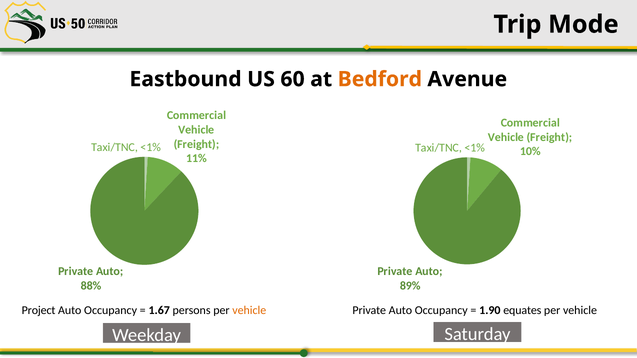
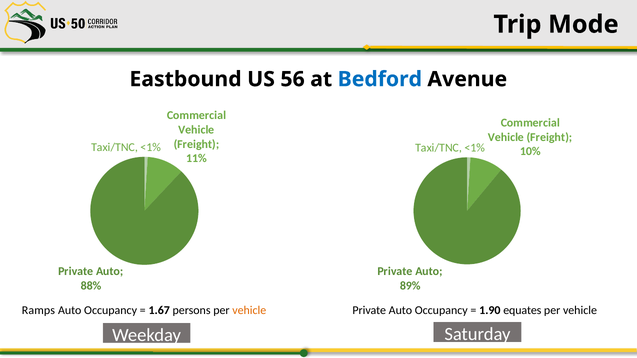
60: 60 -> 56 (293, 79)
Bedford colour: orange -> blue (380, 79)
Project: Project -> Ramps (38, 311)
